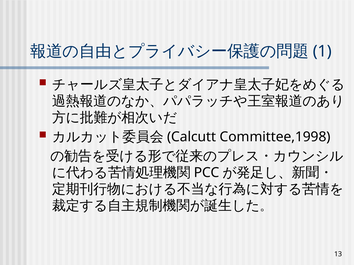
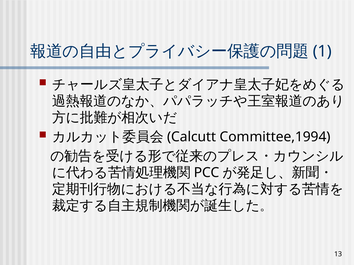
Committee,1998: Committee,1998 -> Committee,1994 (275, 137)
